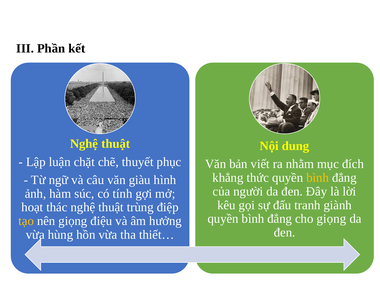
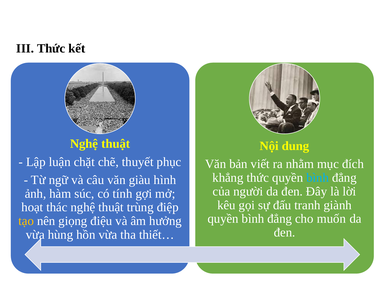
III Phần: Phần -> Thức (51, 48)
bình colour: yellow -> light blue (318, 178)
cho giọng: giọng -> muốn (331, 219)
